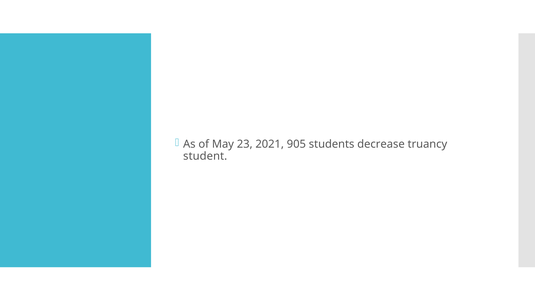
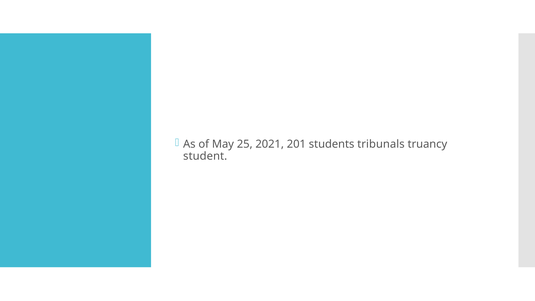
23: 23 -> 25 (245, 144)
905: 905 -> 201 (296, 144)
decrease: decrease -> tribunals (381, 144)
